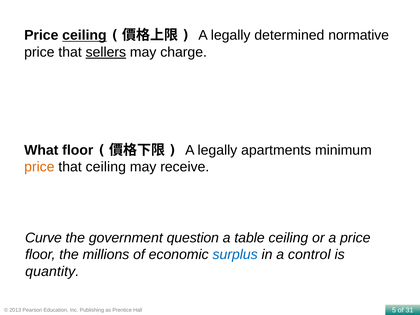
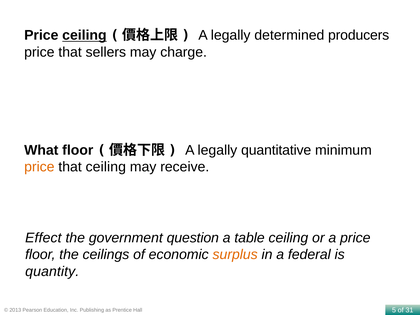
normative: normative -> producers (359, 35)
sellers underline: present -> none (106, 52)
apartments: apartments -> quantitative (276, 150)
Curve: Curve -> Effect (43, 238)
millions: millions -> ceilings (106, 255)
surplus colour: blue -> orange (235, 255)
control: control -> federal (309, 255)
